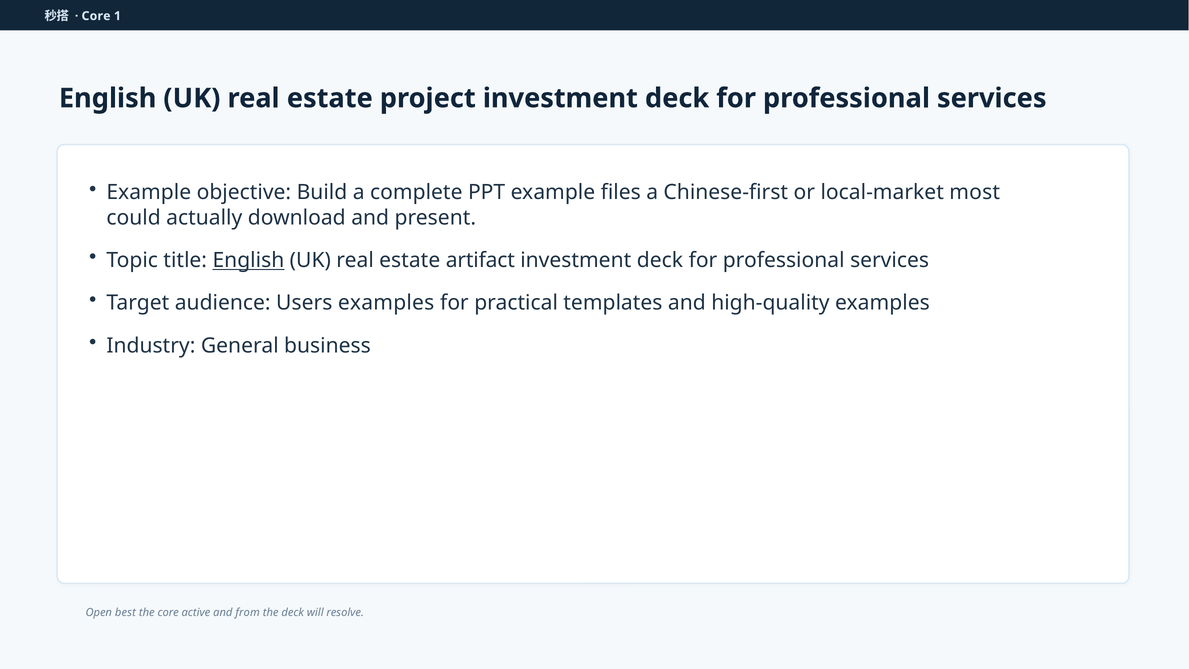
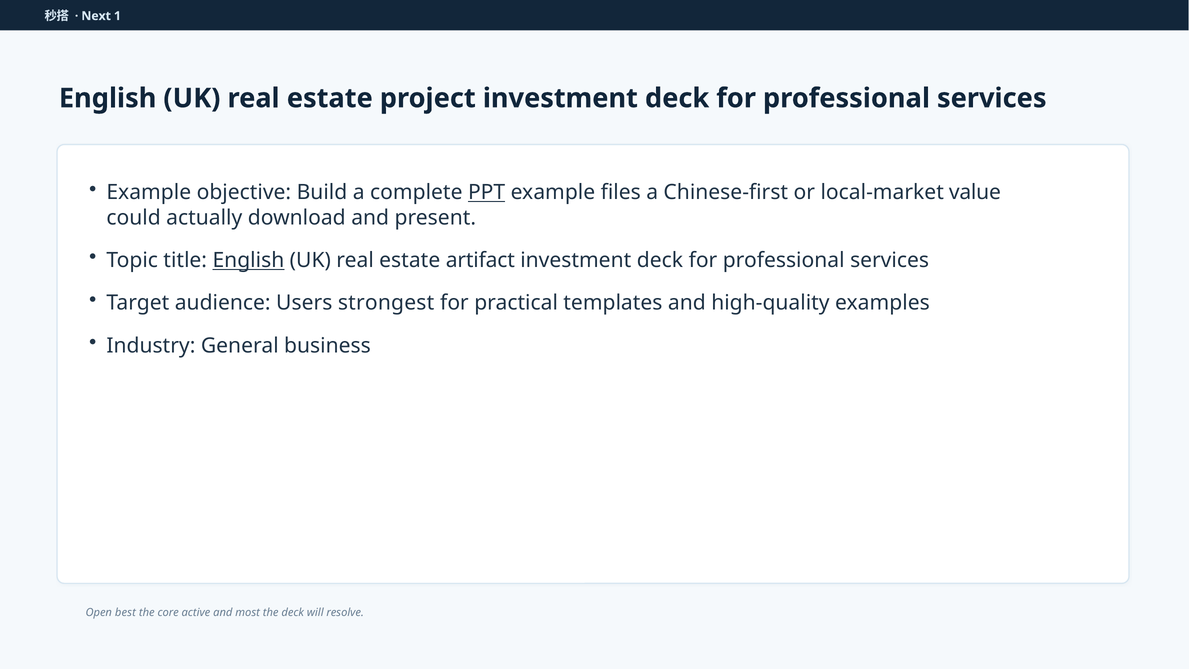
Core: Core -> Next (96, 16)
PPT underline: none -> present (487, 192)
most: most -> value (975, 192)
Users examples: examples -> strongest (386, 303)
from: from -> most (248, 612)
